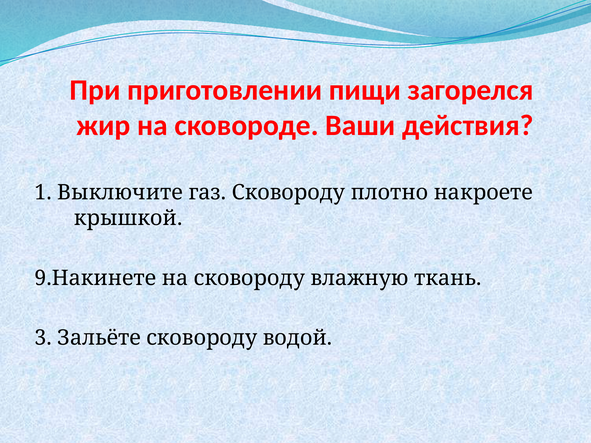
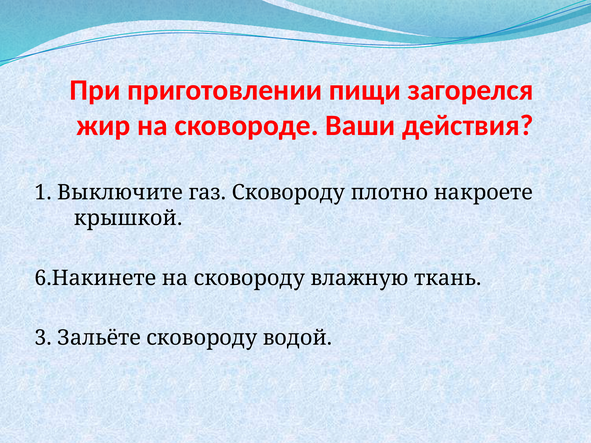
9.Накинете: 9.Накинете -> 6.Накинете (95, 278)
